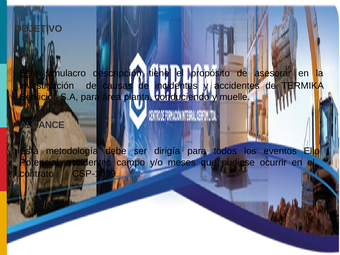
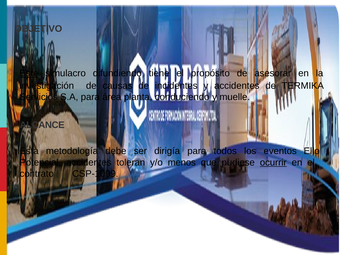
descripción: descripción -> difundiendo (117, 73)
campo: campo -> toleran (131, 162)
meses: meses -> menos (182, 162)
ocurrir underline: none -> present (273, 162)
